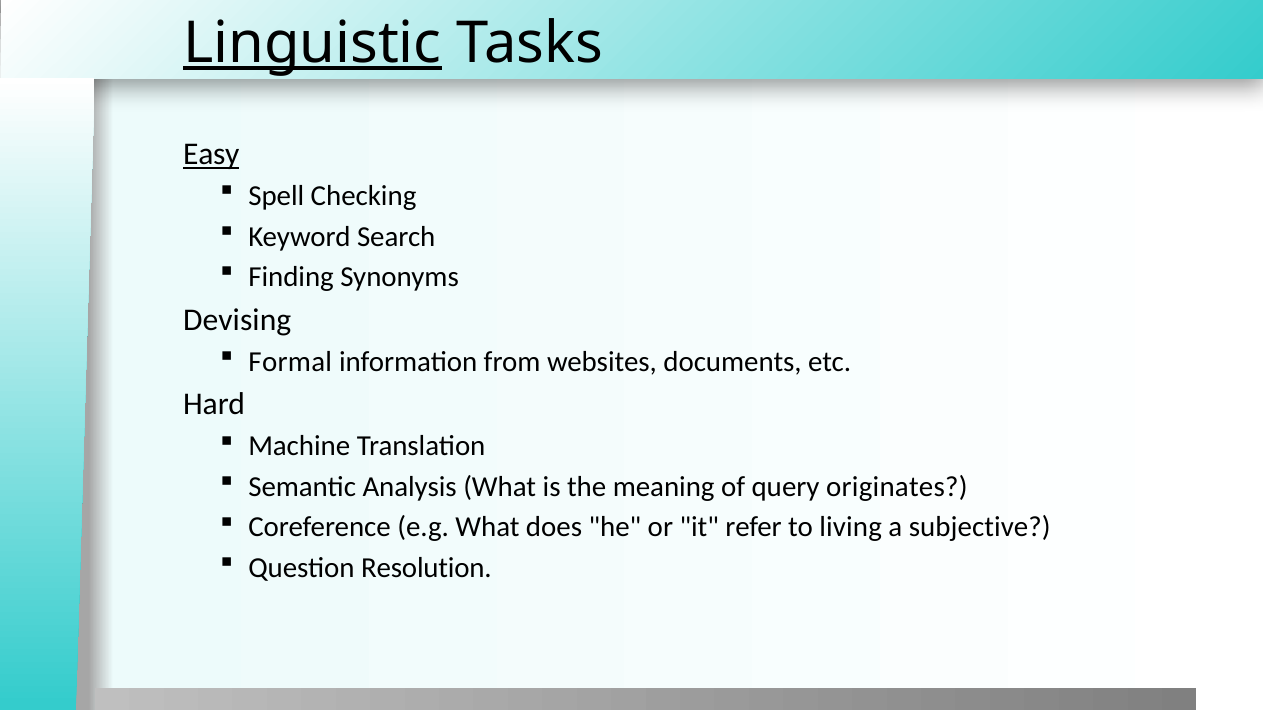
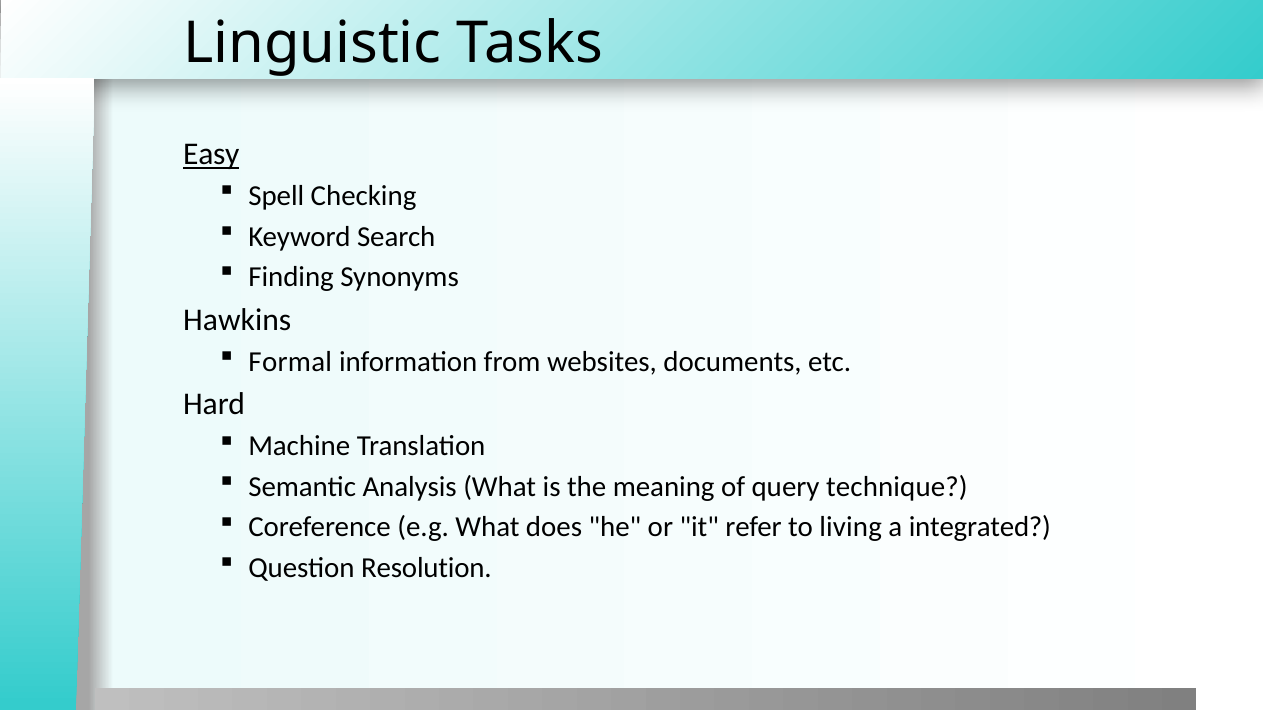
Linguistic underline: present -> none (312, 43)
Devising: Devising -> Hawkins (237, 320)
originates: originates -> technique (897, 487)
subjective: subjective -> integrated (980, 528)
